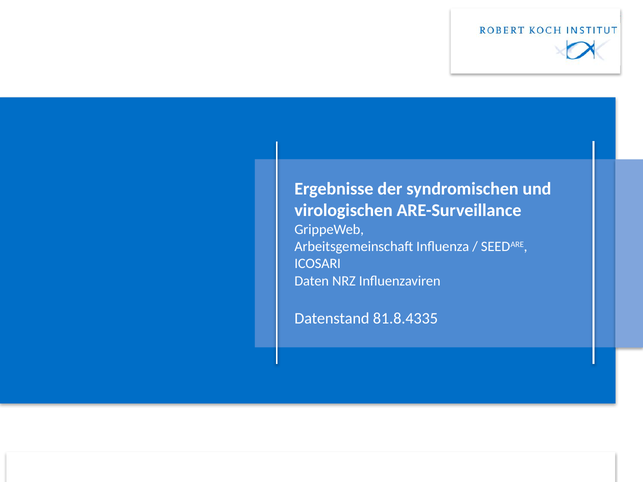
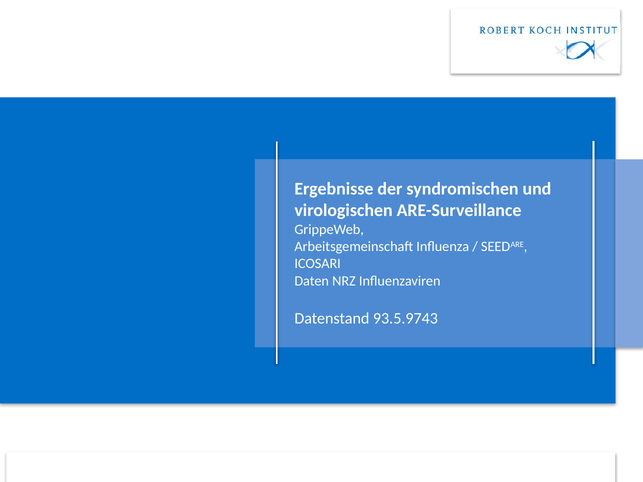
81.8.4335: 81.8.4335 -> 93.5.9743 (405, 319)
